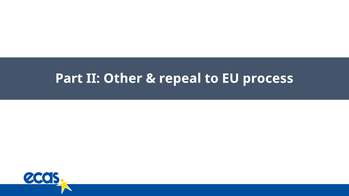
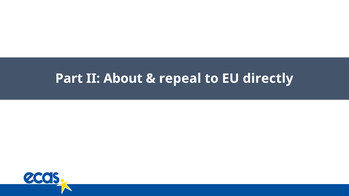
Other: Other -> About (123, 79)
process: process -> directly (268, 79)
